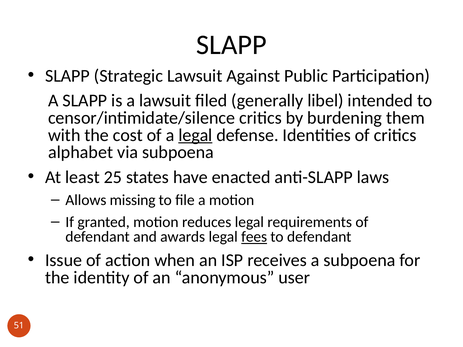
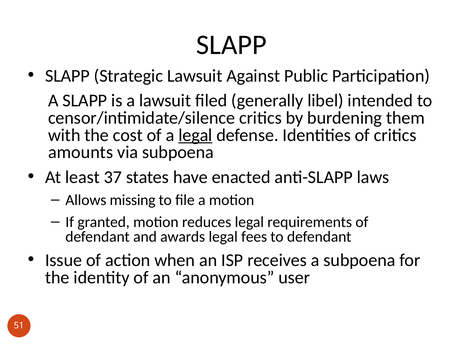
alphabet: alphabet -> amounts (81, 152)
25: 25 -> 37 (113, 177)
fees underline: present -> none (254, 237)
